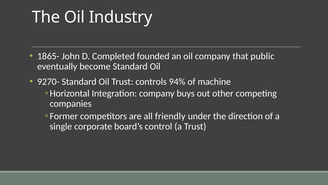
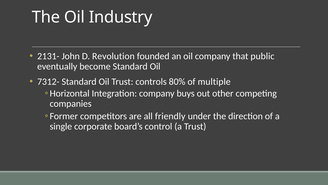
1865-: 1865- -> 2131- (48, 56)
Completed: Completed -> Revolution (113, 56)
9270-: 9270- -> 7312- (48, 81)
94%: 94% -> 80% (177, 81)
machine: machine -> multiple (214, 81)
